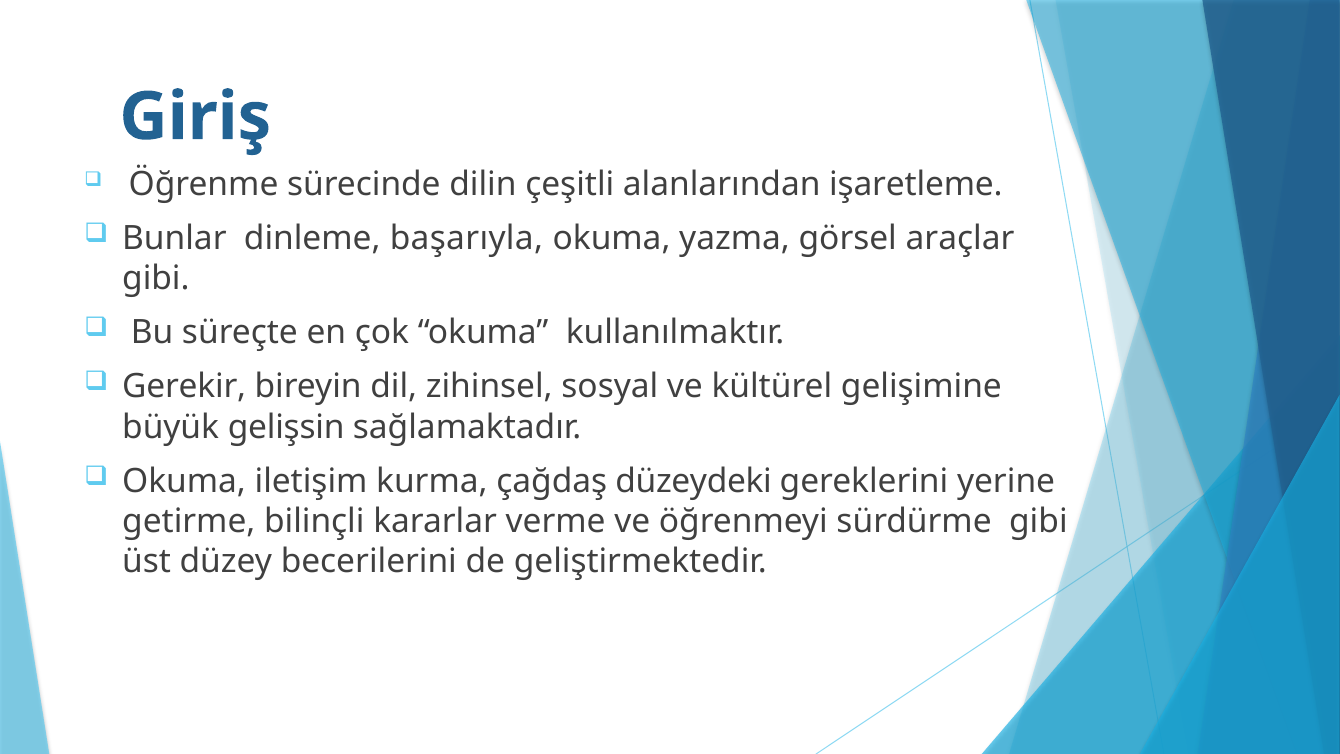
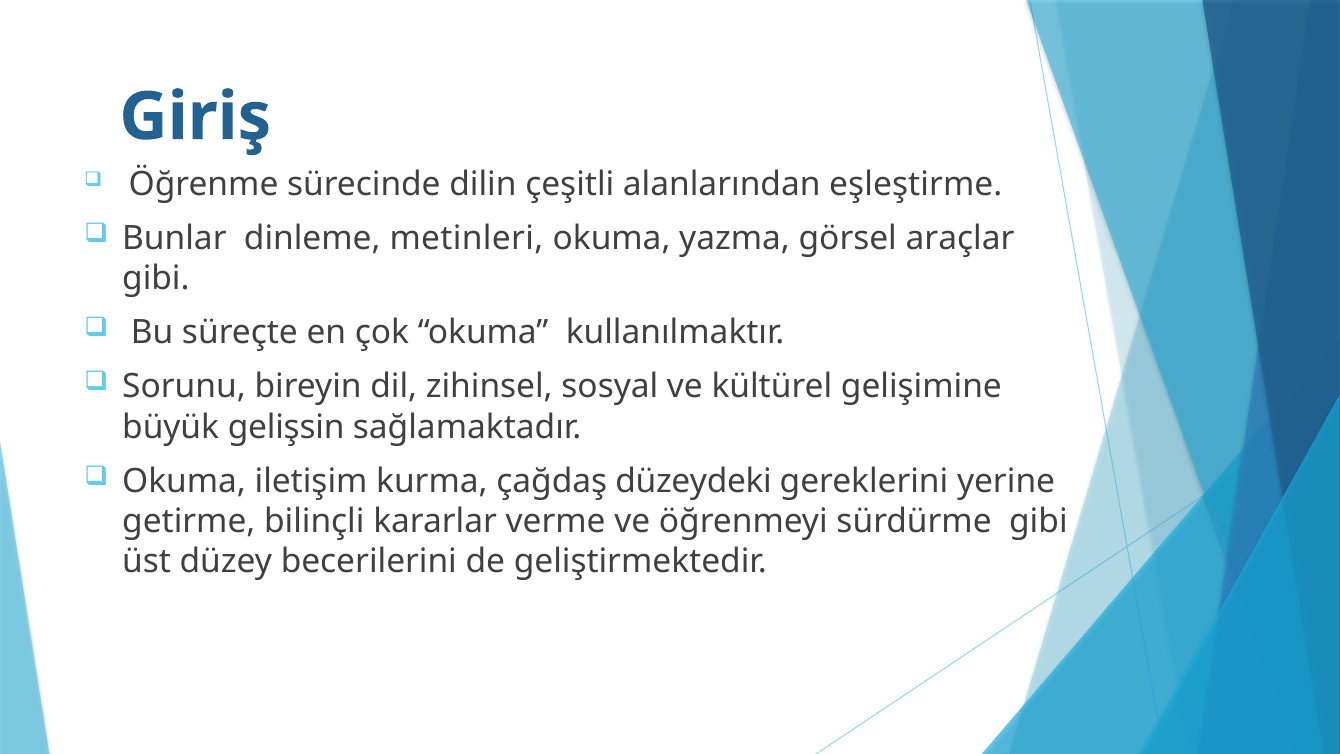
işaretleme: işaretleme -> eşleştirme (916, 184)
başarıyla: başarıyla -> metinleri (466, 238)
Gerekir: Gerekir -> Sorunu (184, 387)
